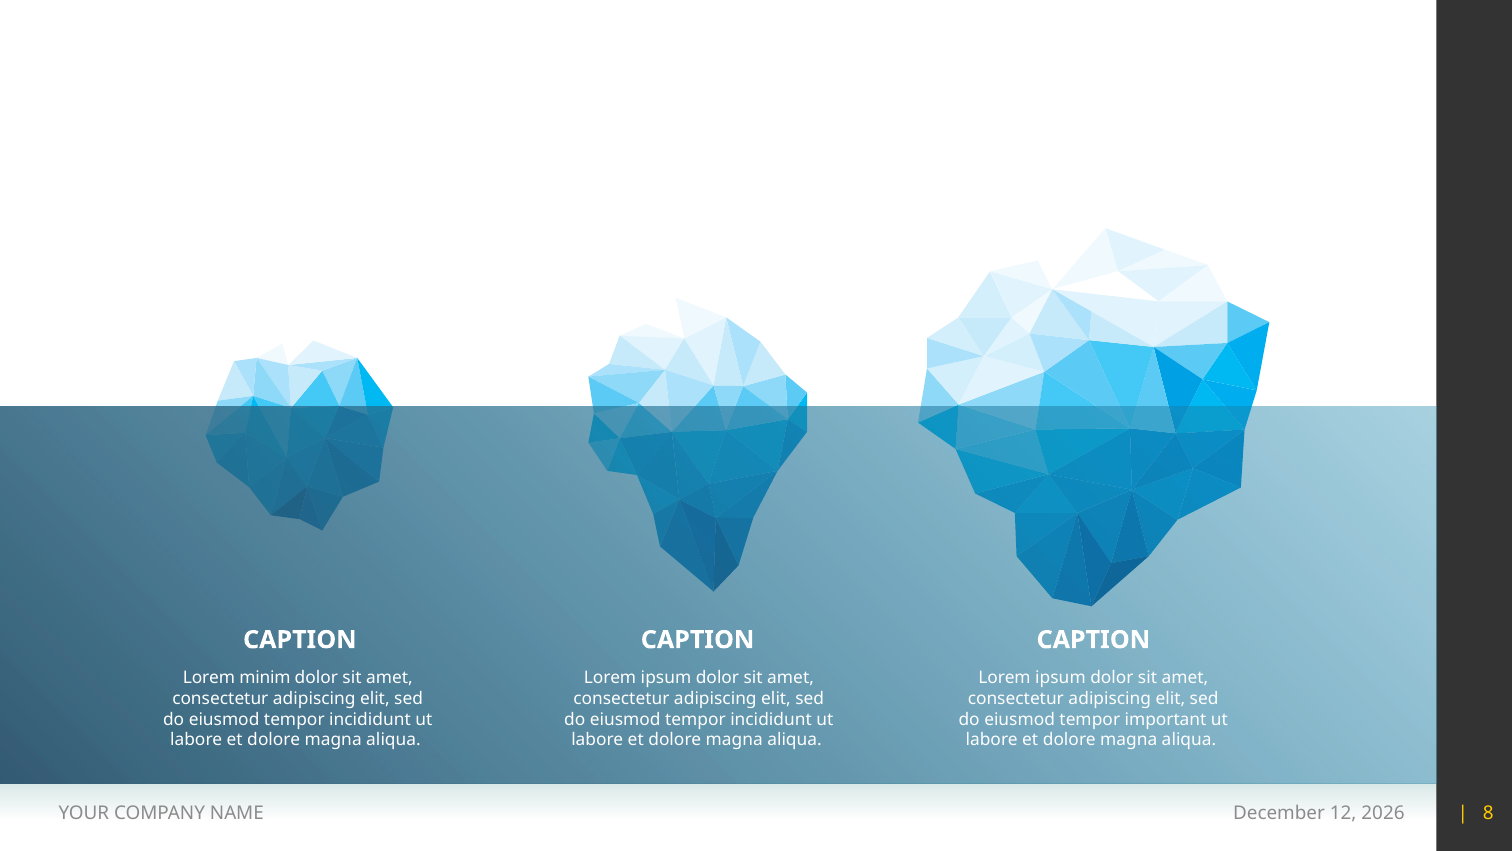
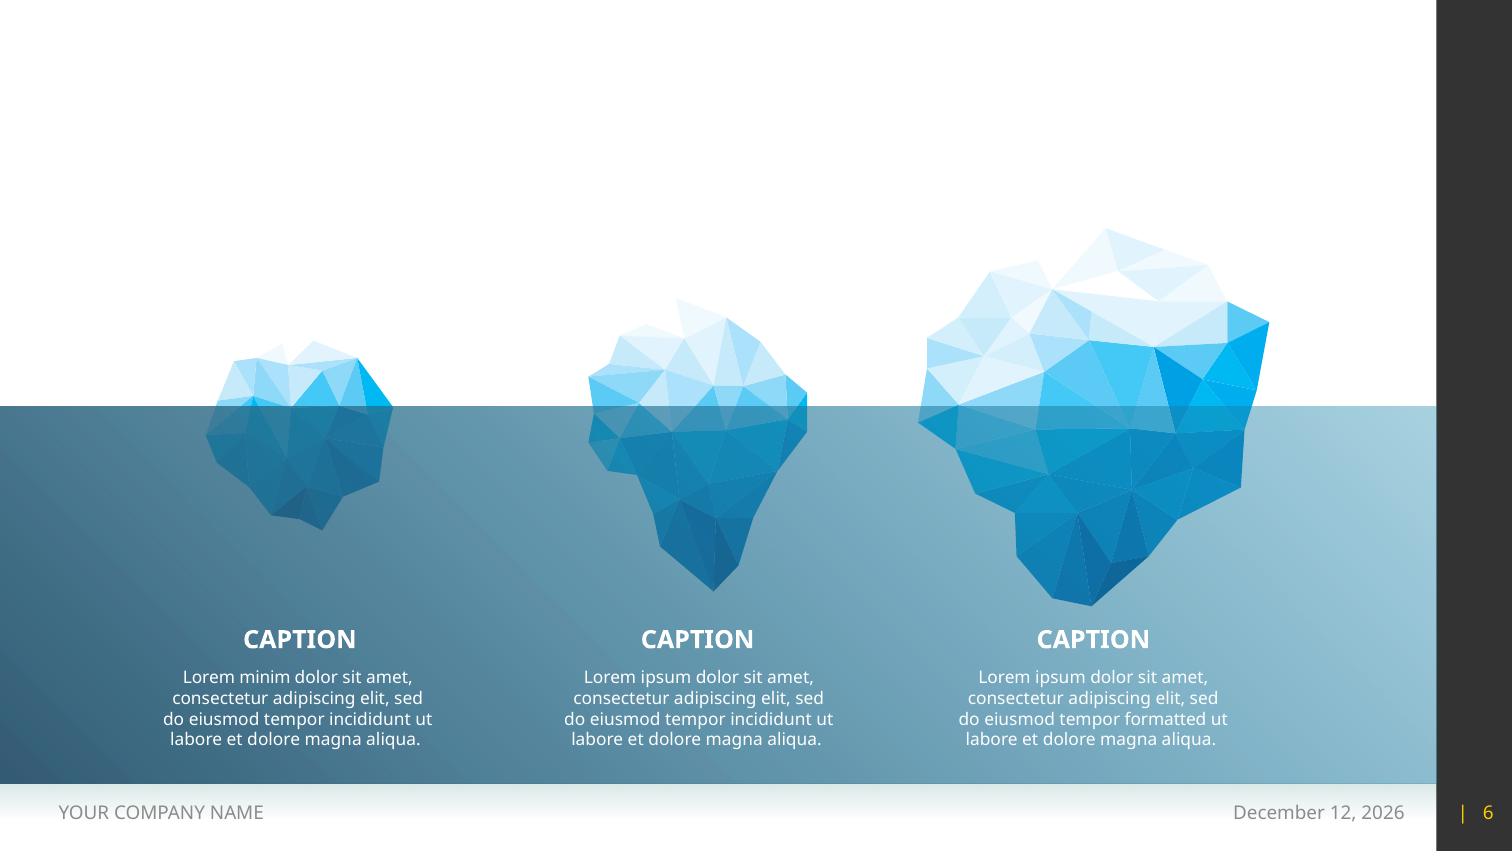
important: important -> formatted (1166, 719)
8: 8 -> 6 (1488, 813)
